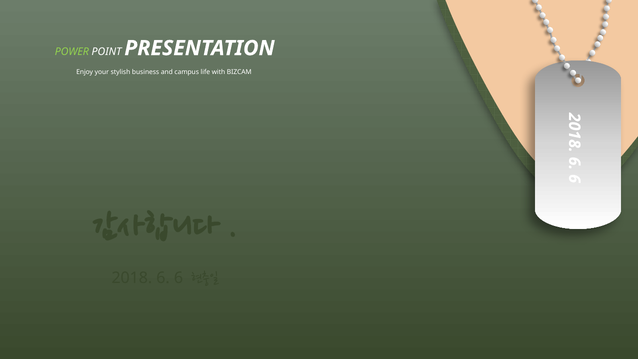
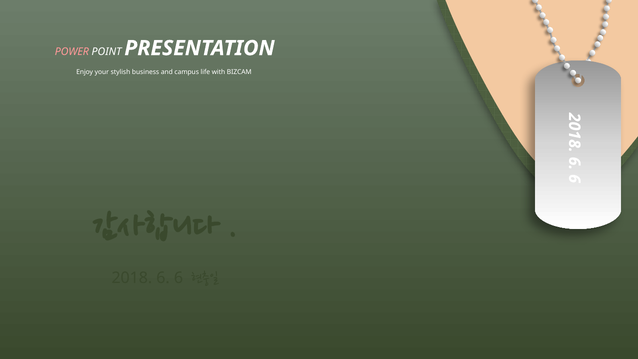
POWER colour: light green -> pink (72, 52)
